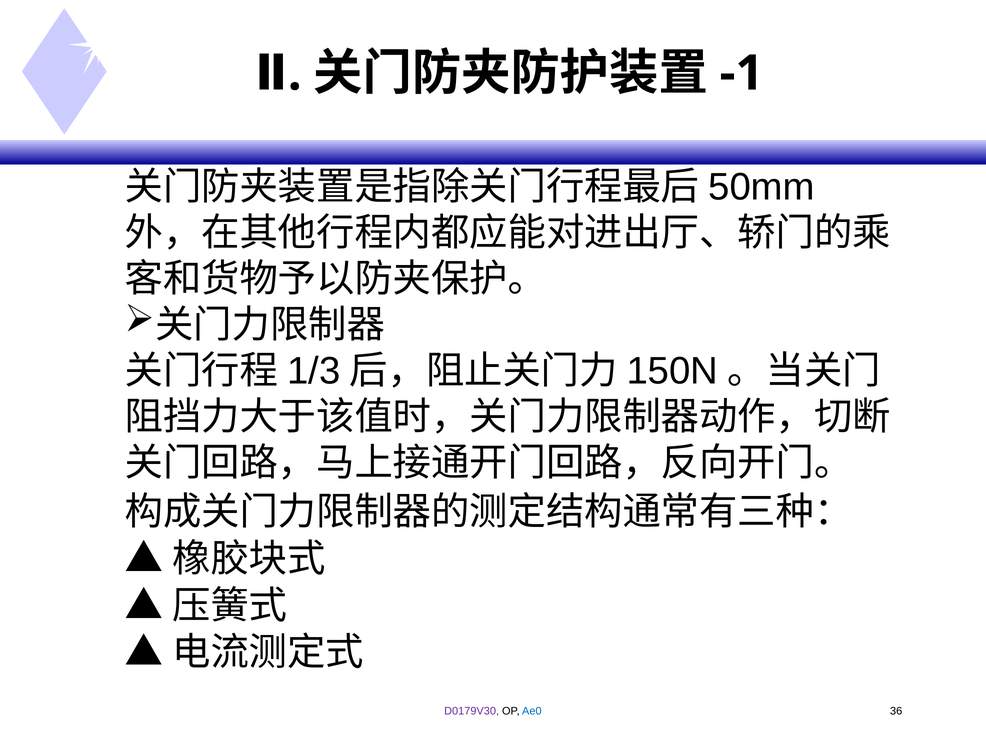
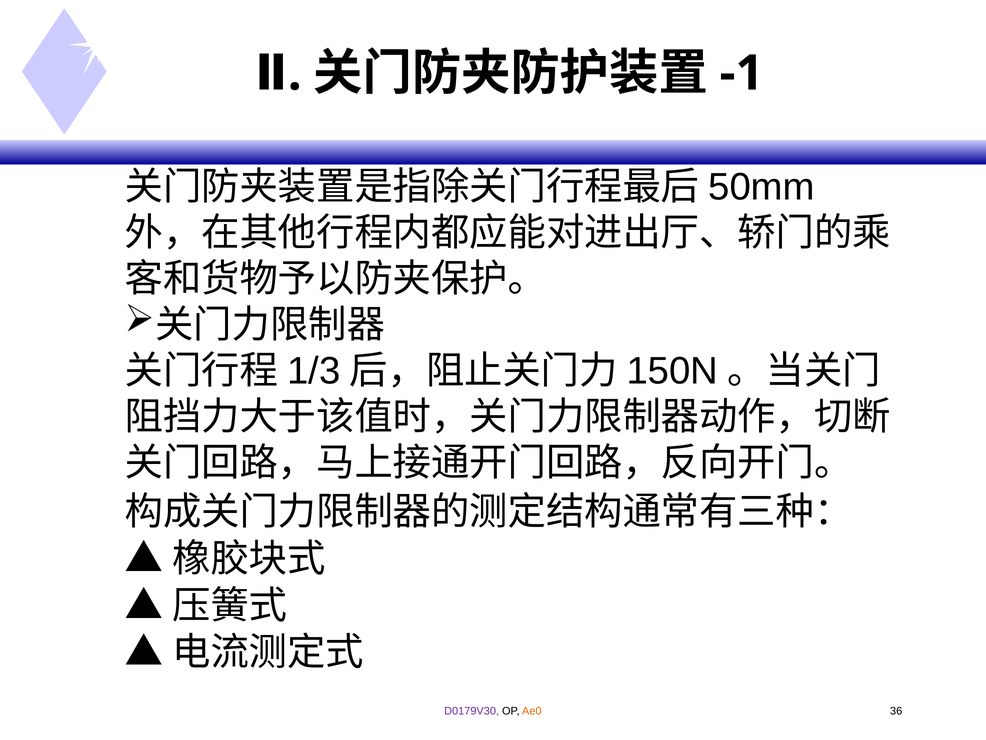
Ae0 colour: blue -> orange (532, 711)
